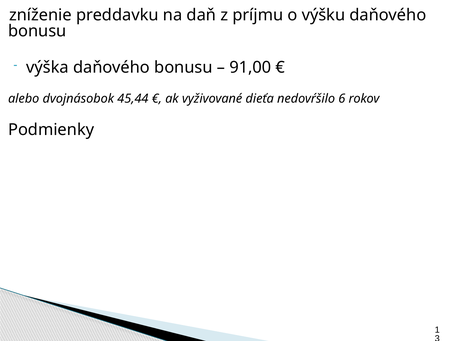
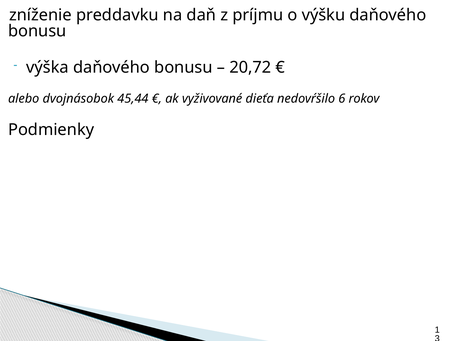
91,00: 91,00 -> 20,72 (250, 68)
